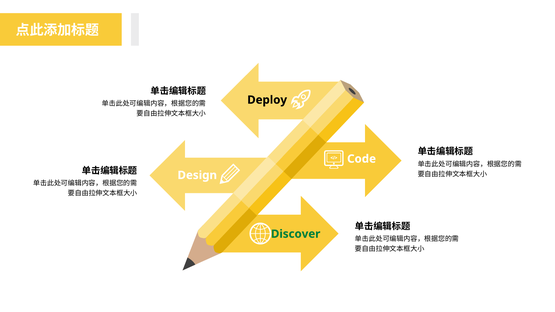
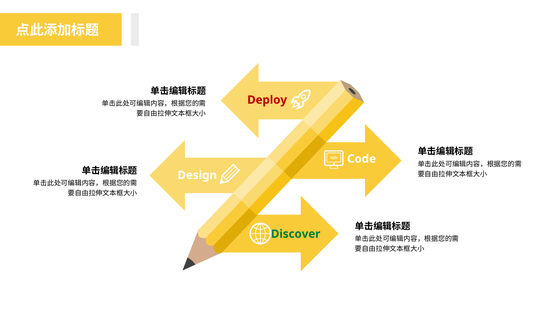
Deploy colour: black -> red (267, 100)
